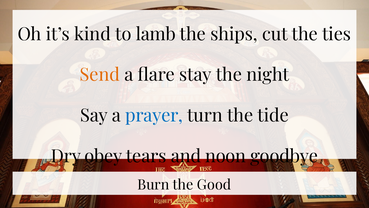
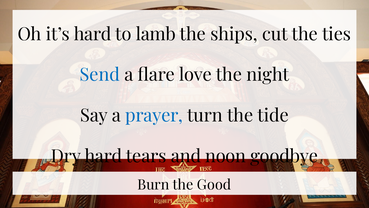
it’s kind: kind -> hard (93, 34)
Send colour: orange -> blue (100, 75)
stay: stay -> love (195, 75)
Dry obey: obey -> hard (103, 156)
